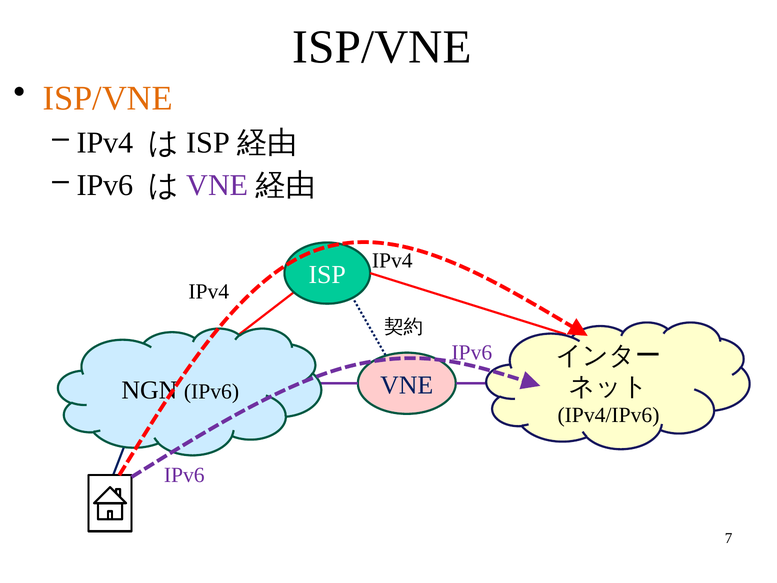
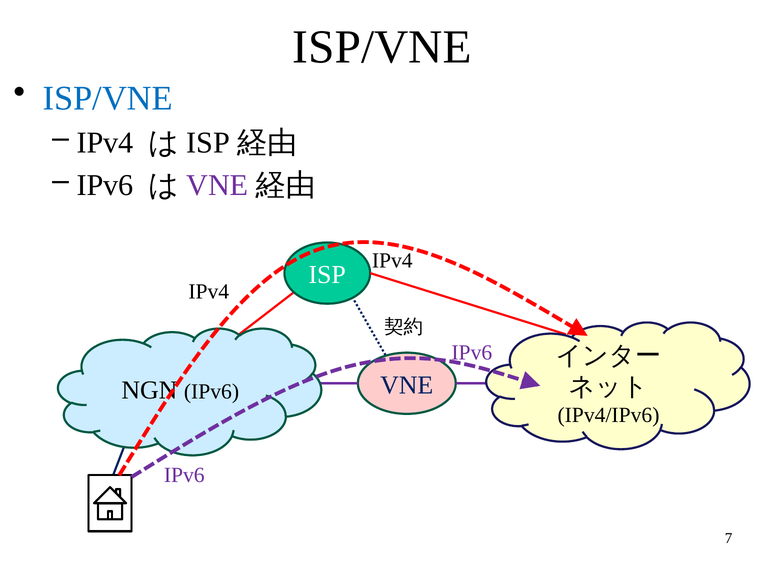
ISP/VNE colour: orange -> blue (108, 98)
